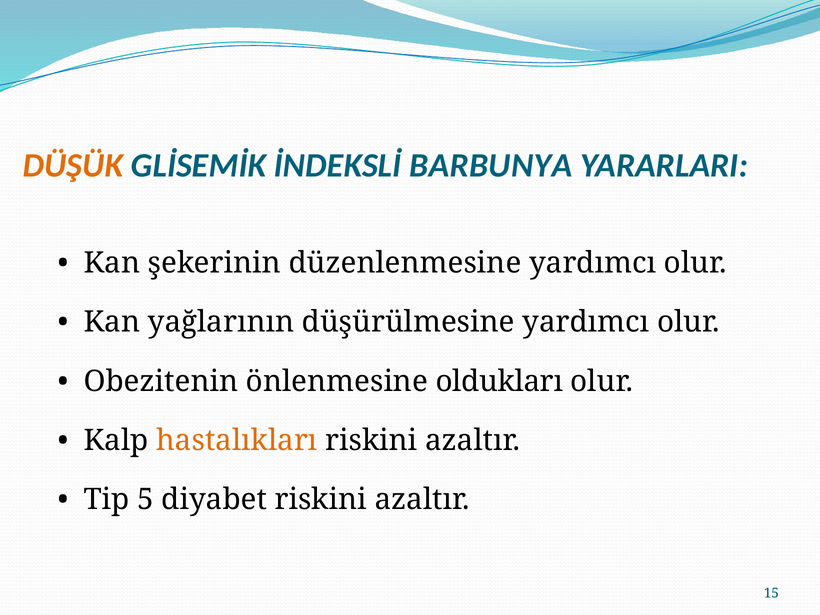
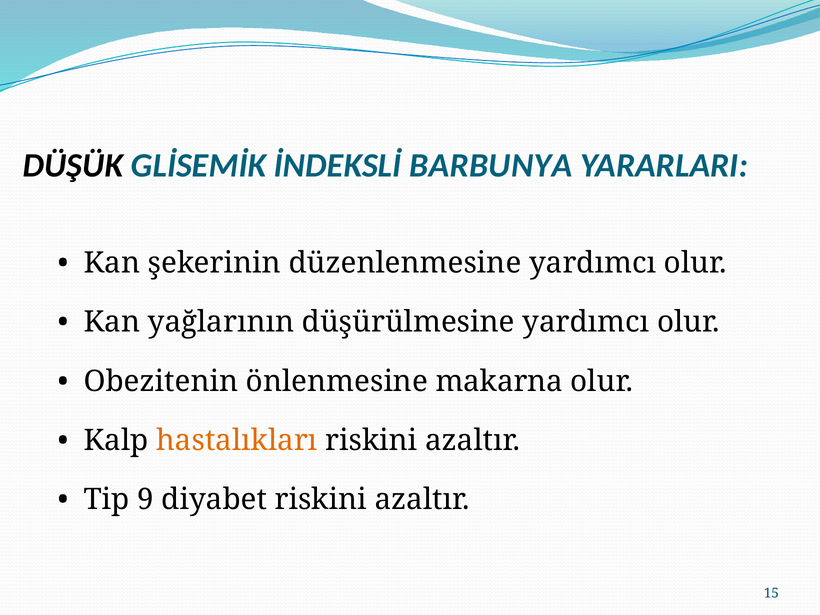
DÜŞÜK colour: orange -> black (73, 165)
oldukları: oldukları -> makarna (499, 381)
5: 5 -> 9 (146, 500)
